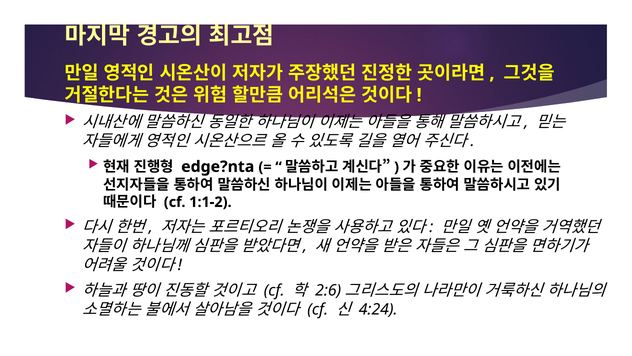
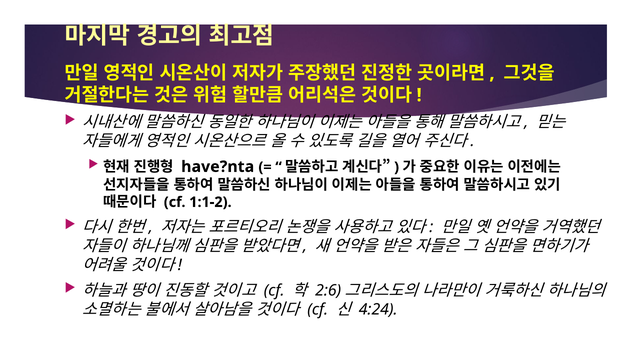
edge?nta: edge?nta -> have?nta (218, 166)
